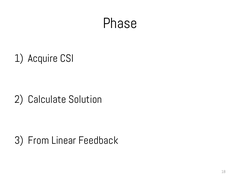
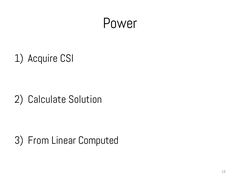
Phase: Phase -> Power (120, 23)
Feedback: Feedback -> Computed (98, 140)
